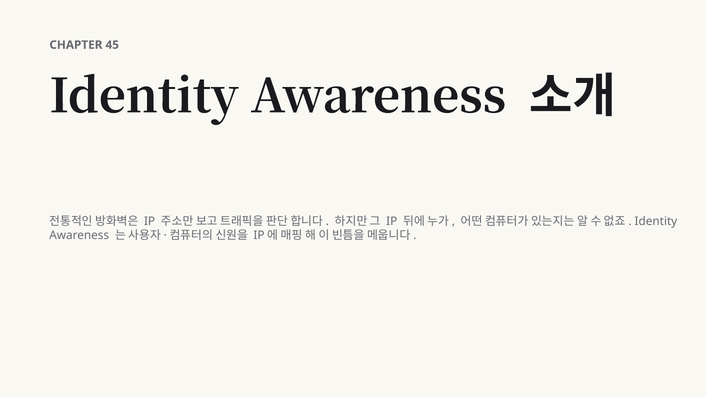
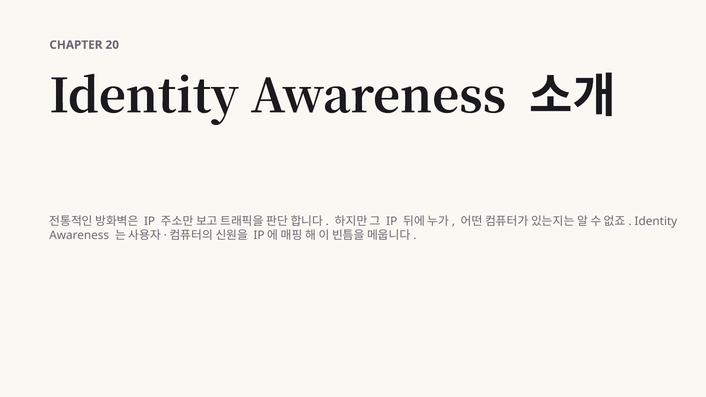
45: 45 -> 20 (112, 45)
